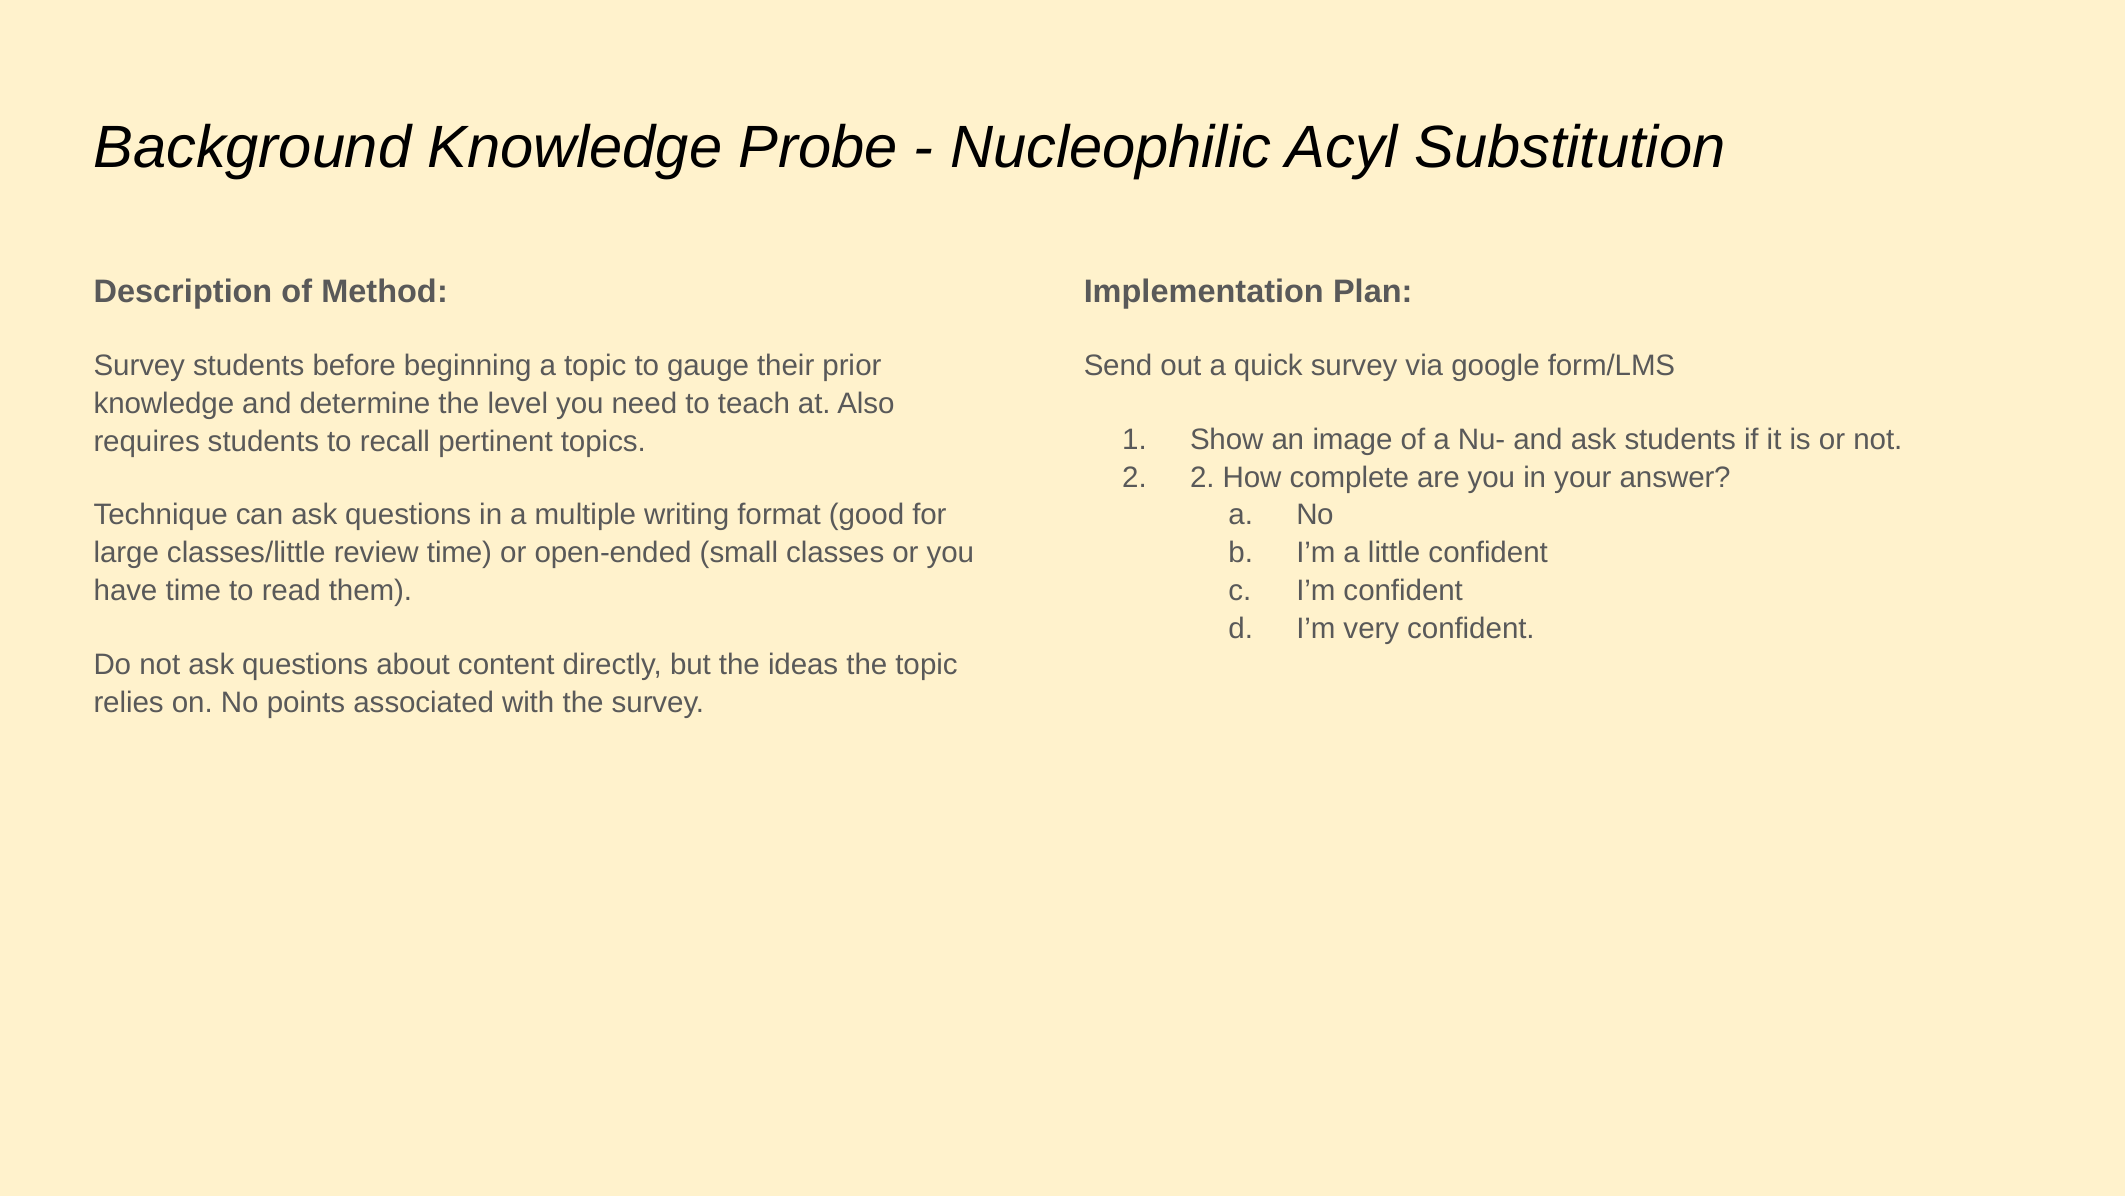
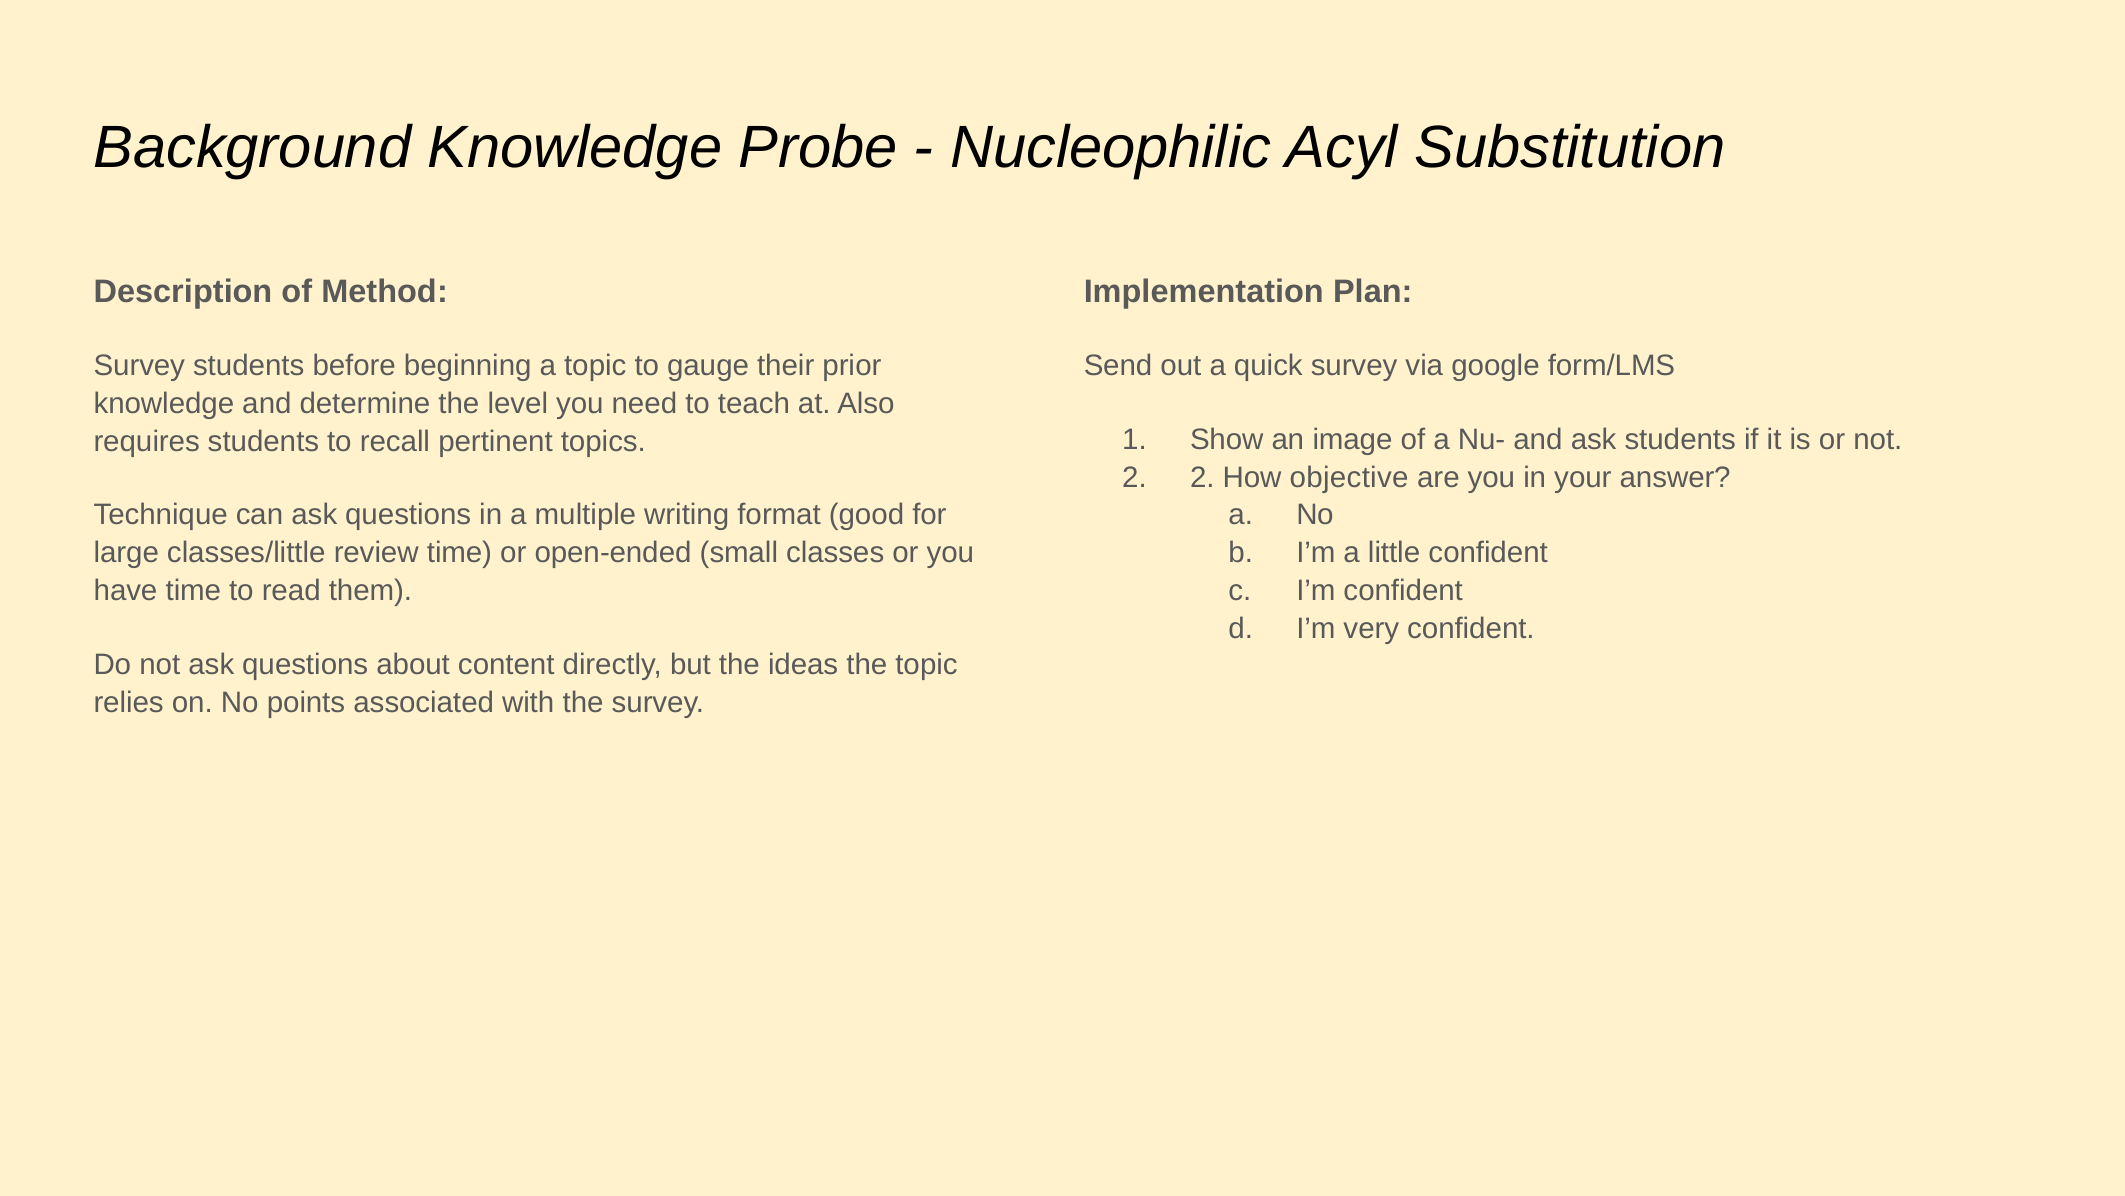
complete: complete -> objective (1349, 477)
